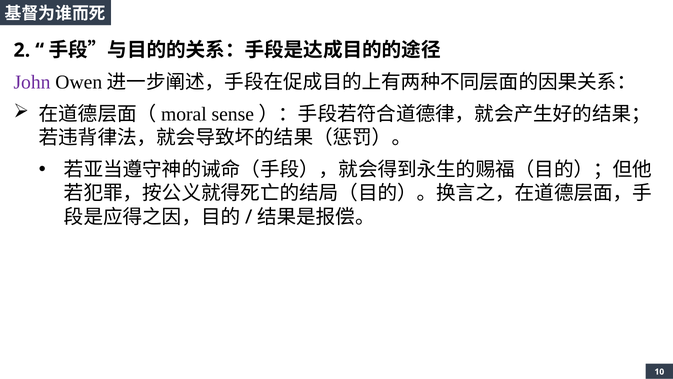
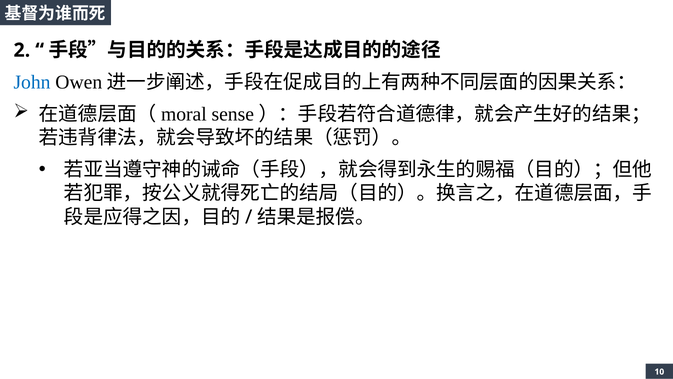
John colour: purple -> blue (32, 82)
